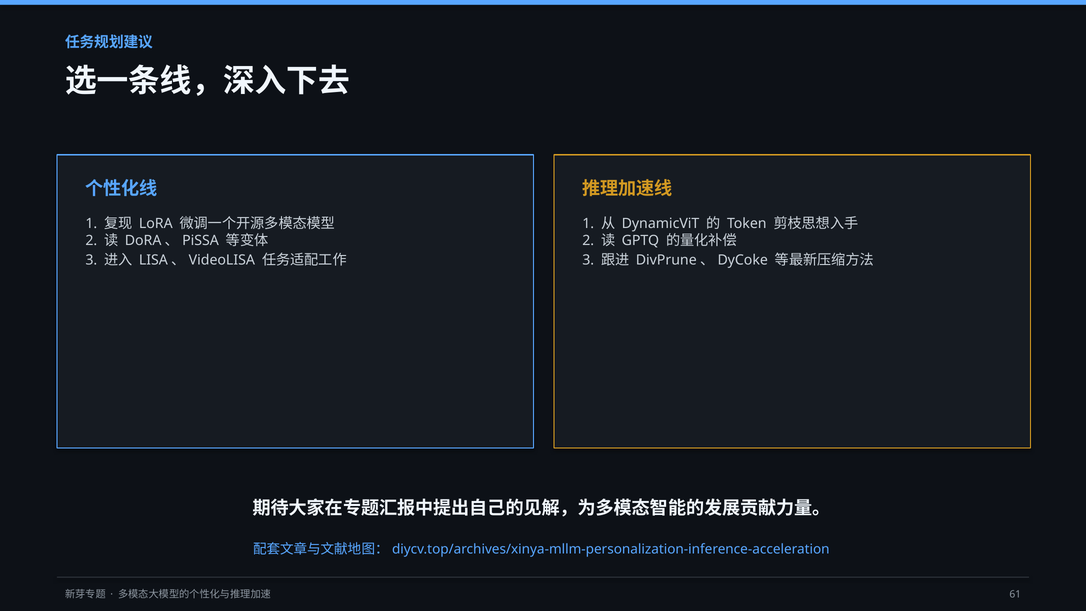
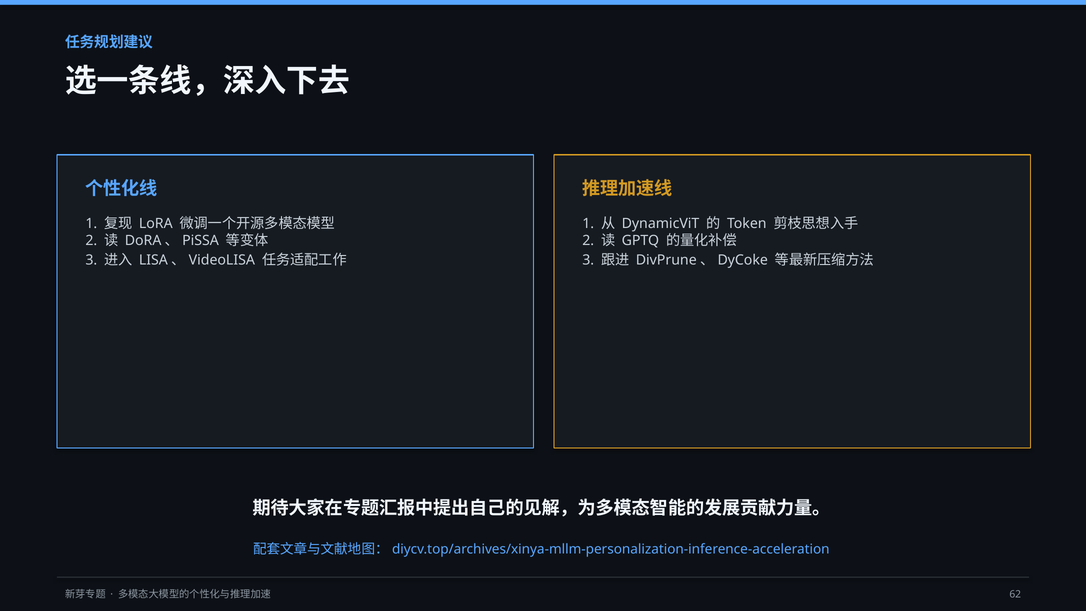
61: 61 -> 62 (1015, 594)
